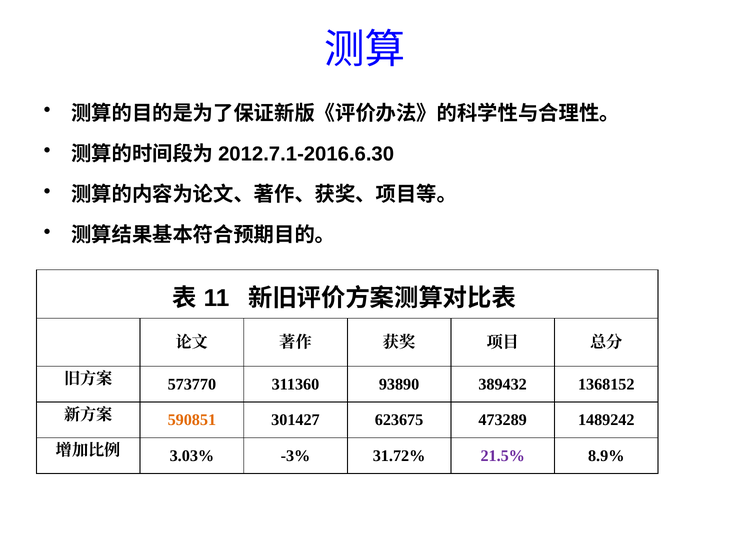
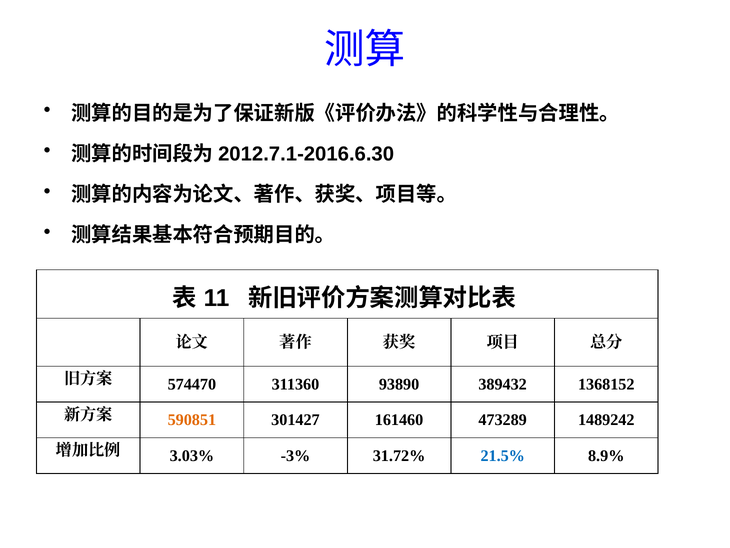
573770: 573770 -> 574470 (192, 384)
623675: 623675 -> 161460 (399, 420)
21.5% colour: purple -> blue (503, 455)
